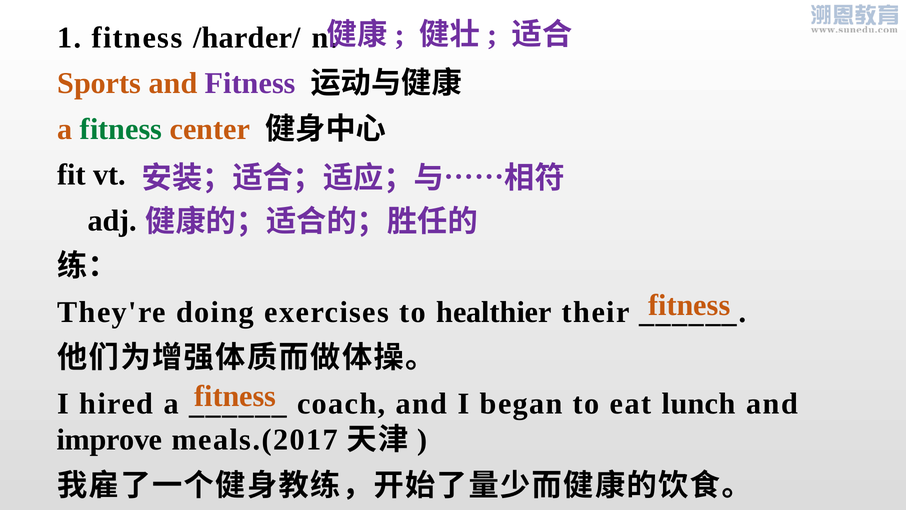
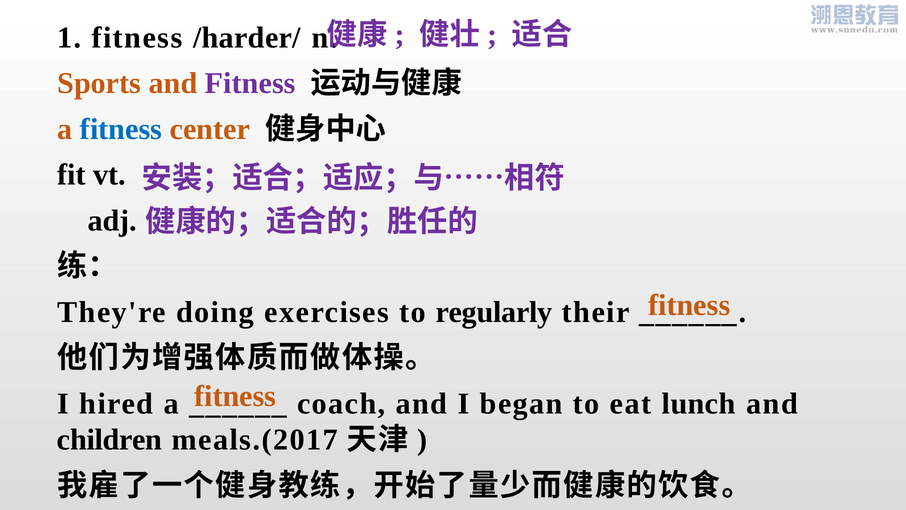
fitness colour: green -> blue (121, 129)
healthier: healthier -> regularly (494, 312)
improve: improve -> children (110, 440)
